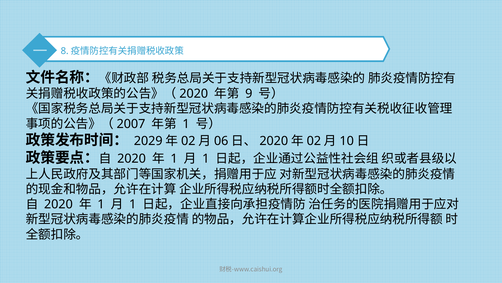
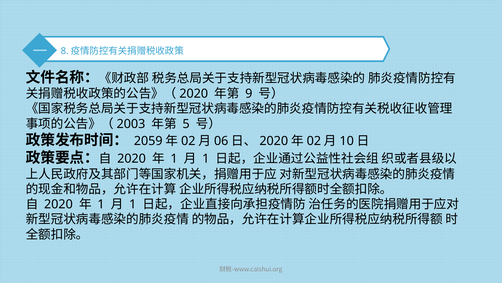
2007: 2007 -> 2003 (131, 124)
1: 1 -> 5 (186, 124)
2029: 2029 -> 2059 (148, 141)
